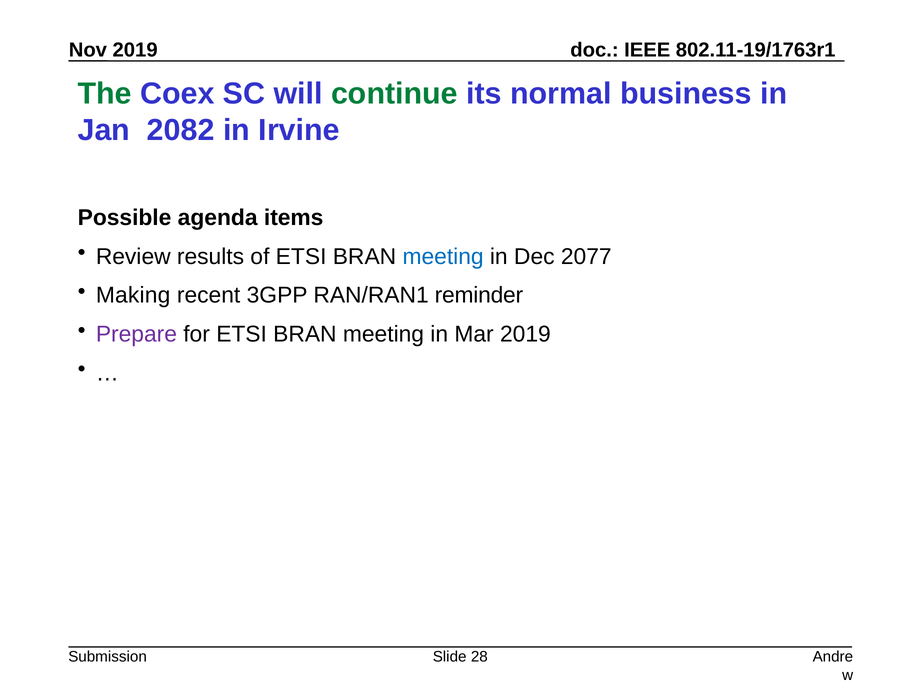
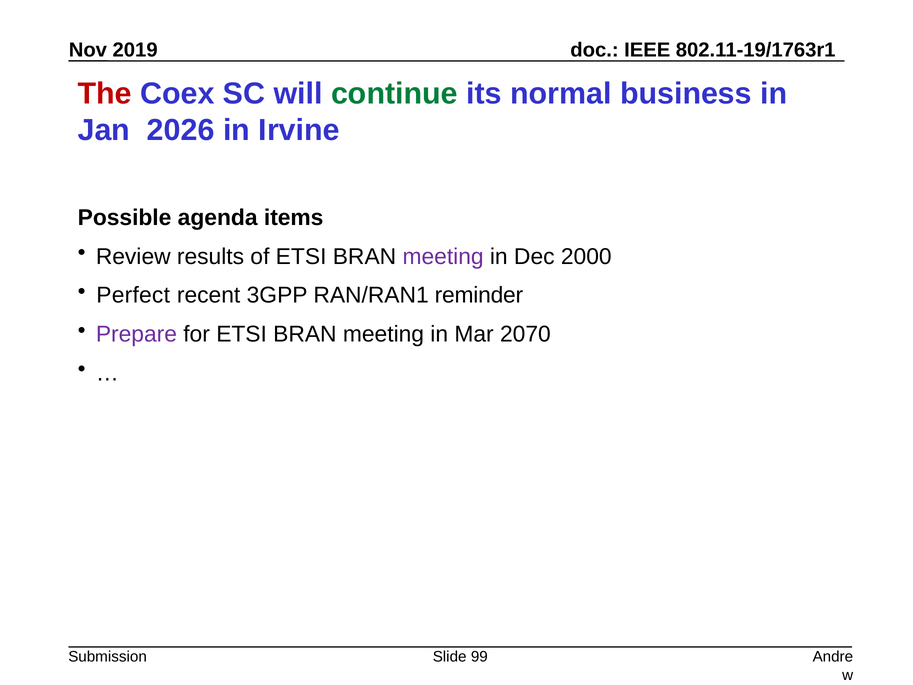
The colour: green -> red (105, 93)
2082: 2082 -> 2026 (181, 130)
meeting colour: blue -> purple (443, 257)
2077: 2077 -> 2000 (586, 257)
Making: Making -> Perfect (133, 295)
Mar 2019: 2019 -> 2070 (525, 334)
28: 28 -> 99 (479, 657)
